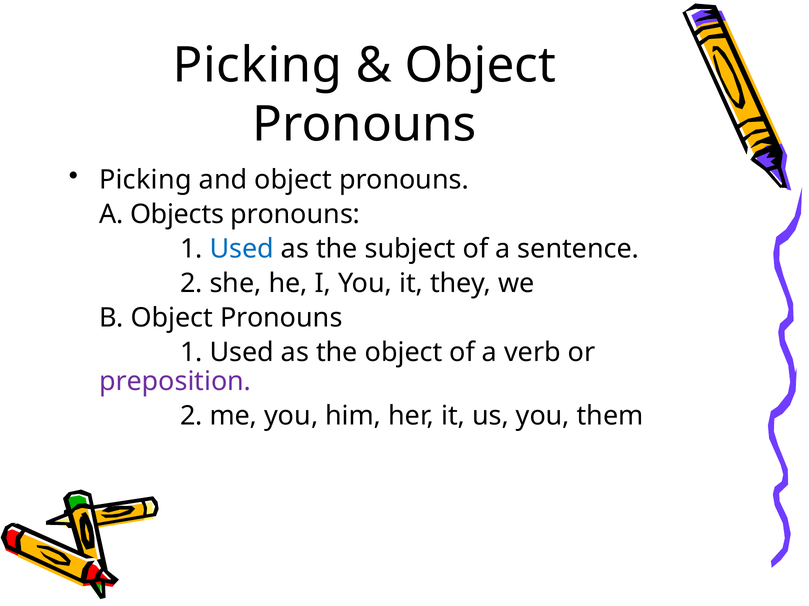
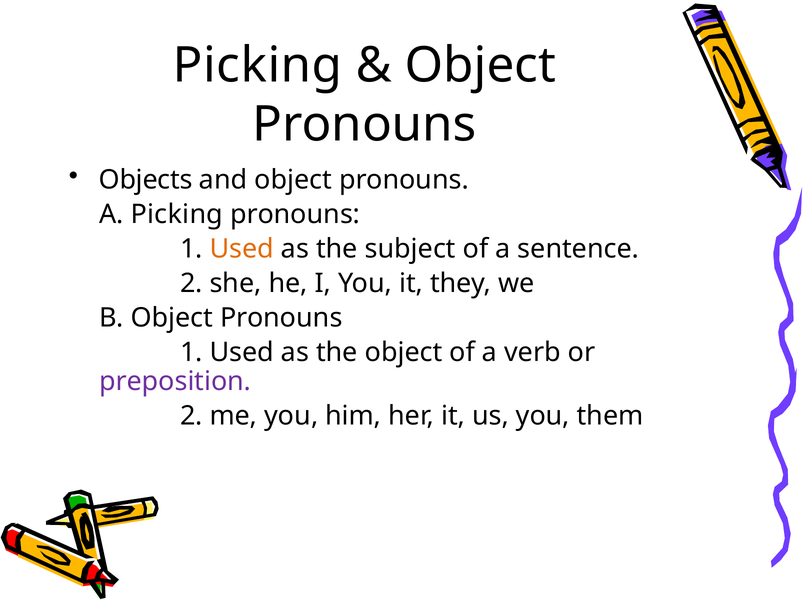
Picking: Picking -> Objects (146, 180)
A Objects: Objects -> Picking (177, 215)
Used colour: blue -> orange (242, 249)
